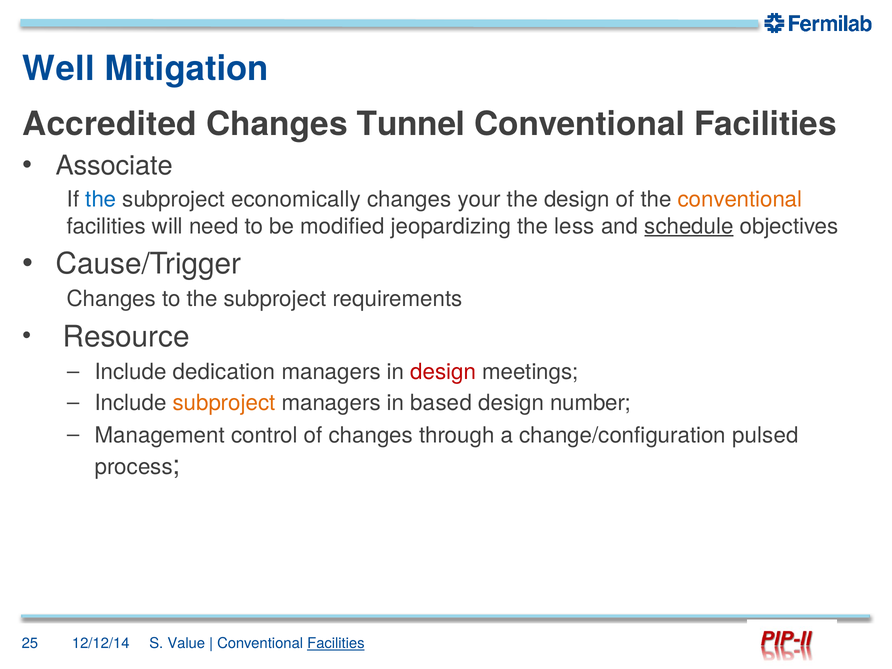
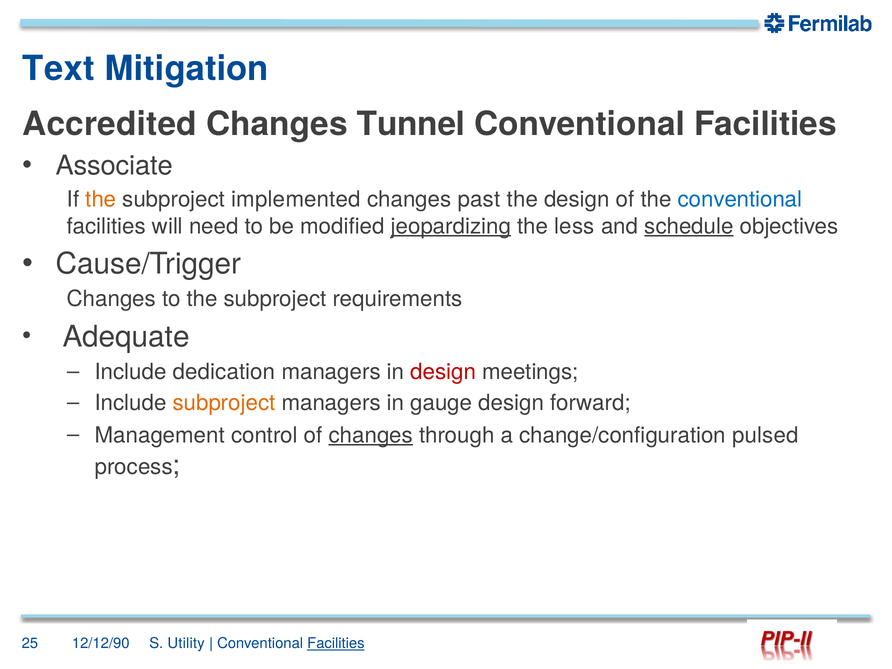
Well: Well -> Text (59, 69)
the colour: blue -> orange (101, 199)
economically: economically -> implemented (296, 199)
your: your -> past (479, 199)
conventional colour: orange -> blue (740, 199)
jeopardizing underline: none -> present (451, 226)
Resource: Resource -> Adequate (126, 337)
based: based -> gauge (441, 403)
number: number -> forward (591, 403)
changes underline: none -> present (371, 435)
12/12/14: 12/12/14 -> 12/12/90 (101, 644)
Value: Value -> Utility (186, 644)
